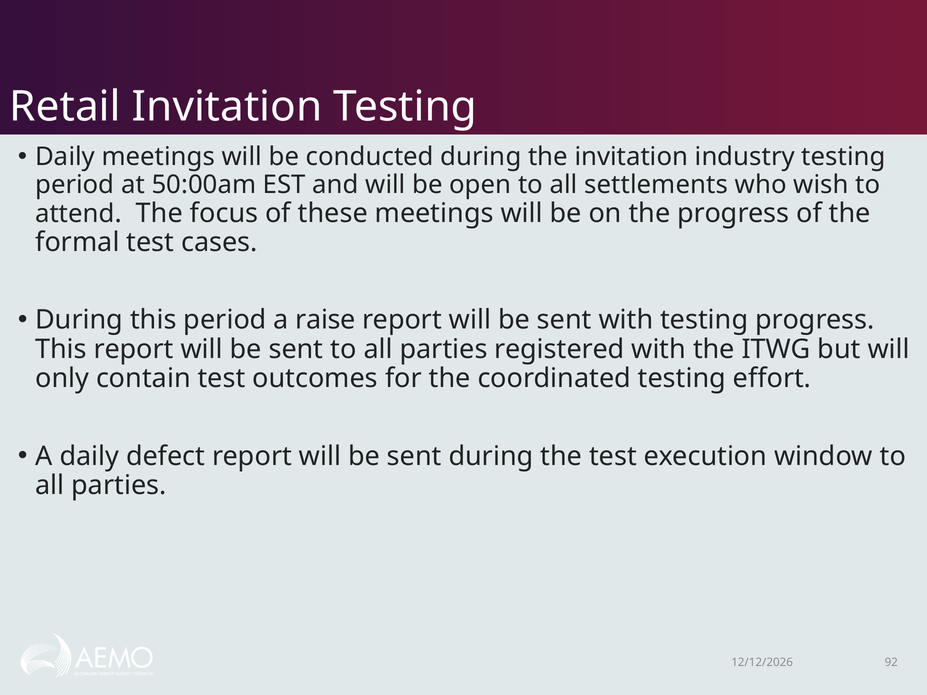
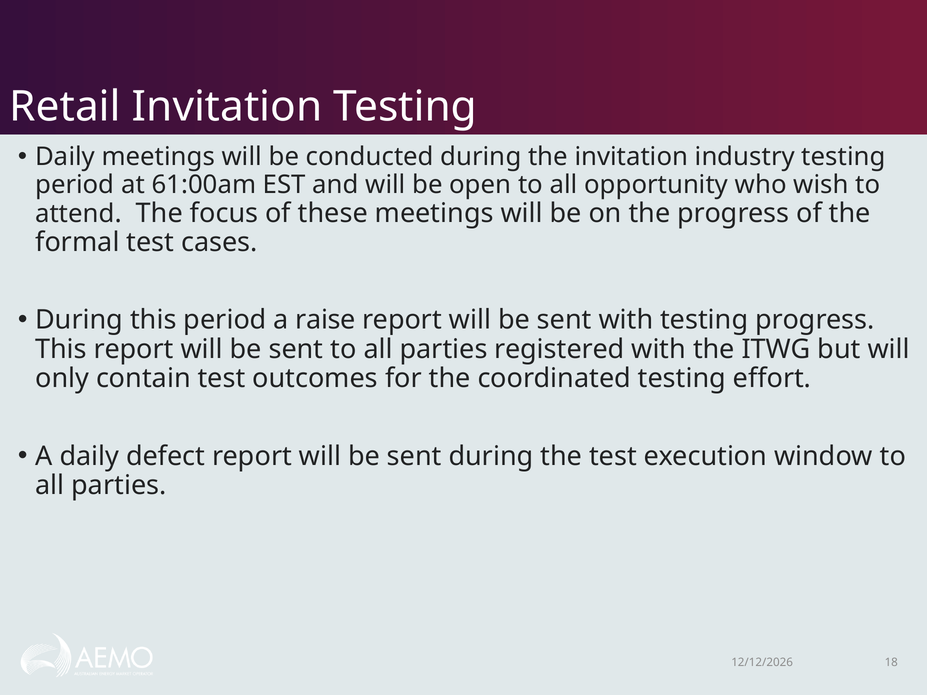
50:00am: 50:00am -> 61:00am (204, 185)
settlements: settlements -> opportunity (656, 185)
92: 92 -> 18 (891, 663)
